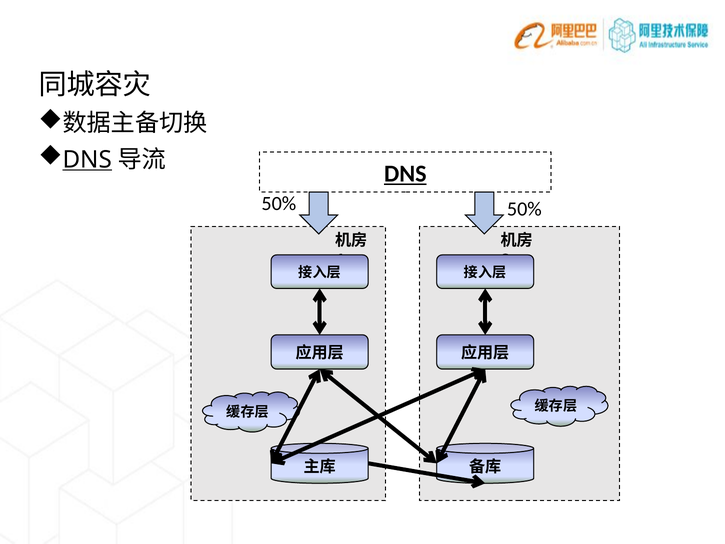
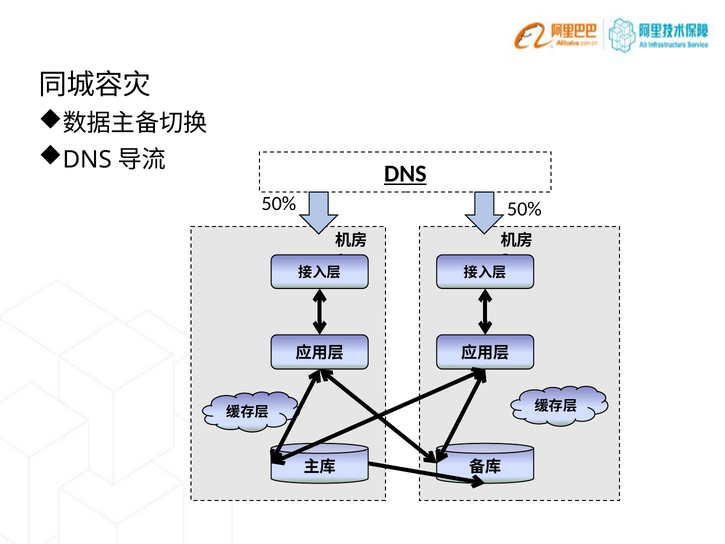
DNS underline: present -> none (87, 160)
